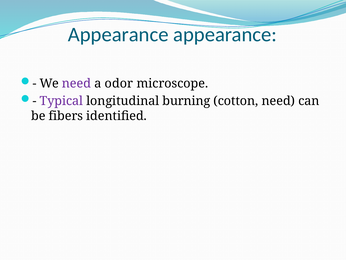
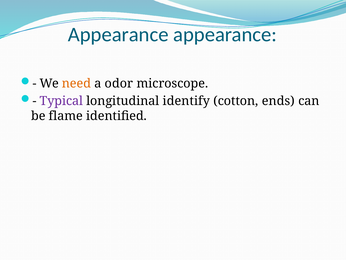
need colour: purple -> orange (76, 83)
burning: burning -> identify (186, 101)
cotton need: need -> ends (278, 101)
fibers: fibers -> flame (66, 116)
